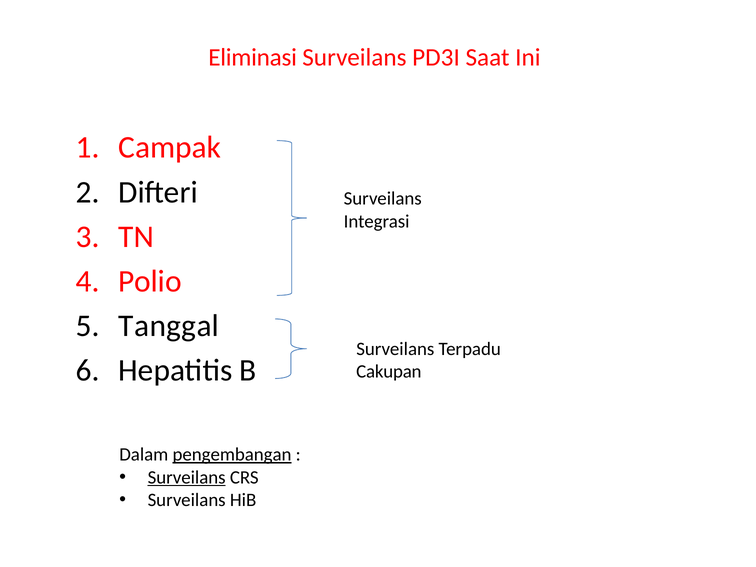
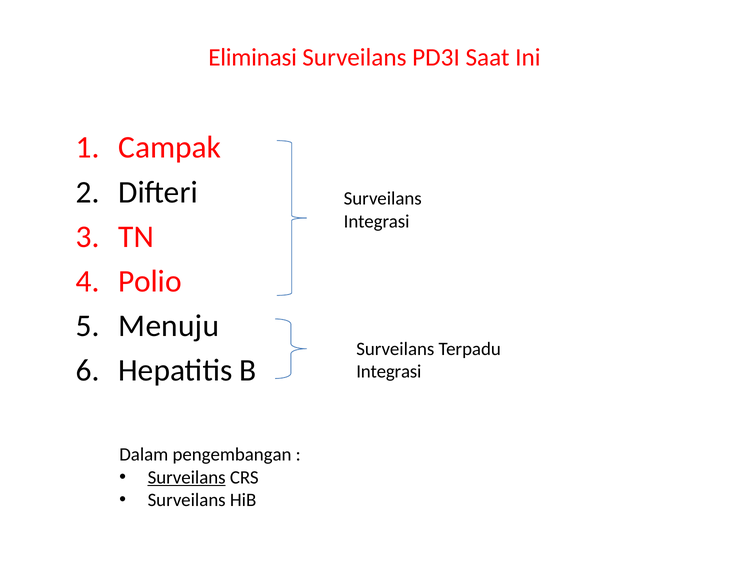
Tanggal: Tanggal -> Menuju (169, 326)
Cakupan: Cakupan -> Integrasi (389, 371)
pengembangan underline: present -> none (232, 455)
